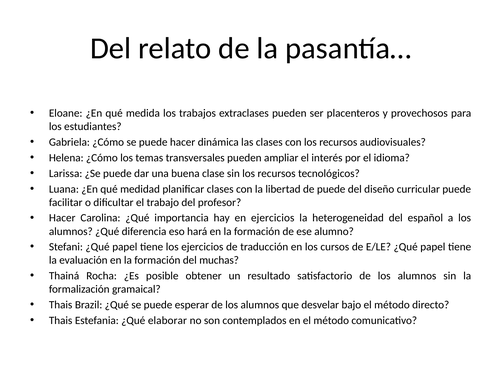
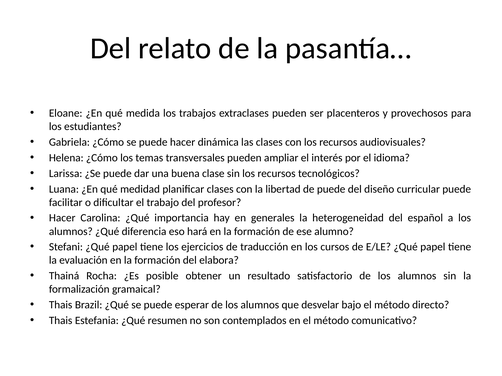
en ejercicios: ejercicios -> generales (273, 218)
muchas: muchas -> elabora (219, 261)
elaborar: elaborar -> resumen (168, 321)
